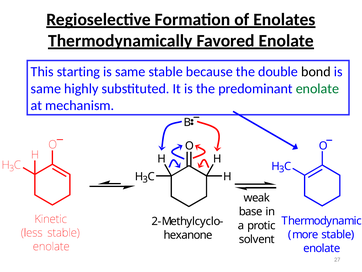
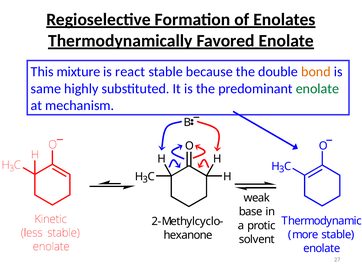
starting: starting -> mixture (78, 72)
same: same -> react (130, 72)
bond colour: black -> orange (316, 72)
